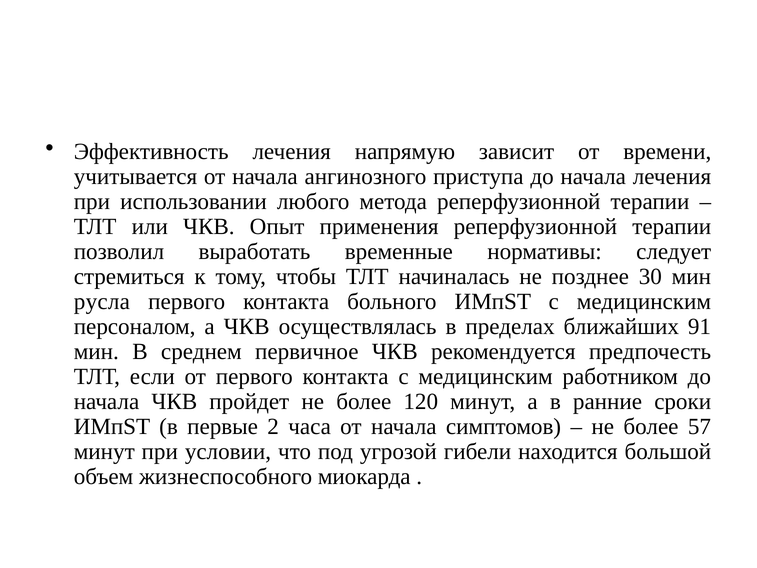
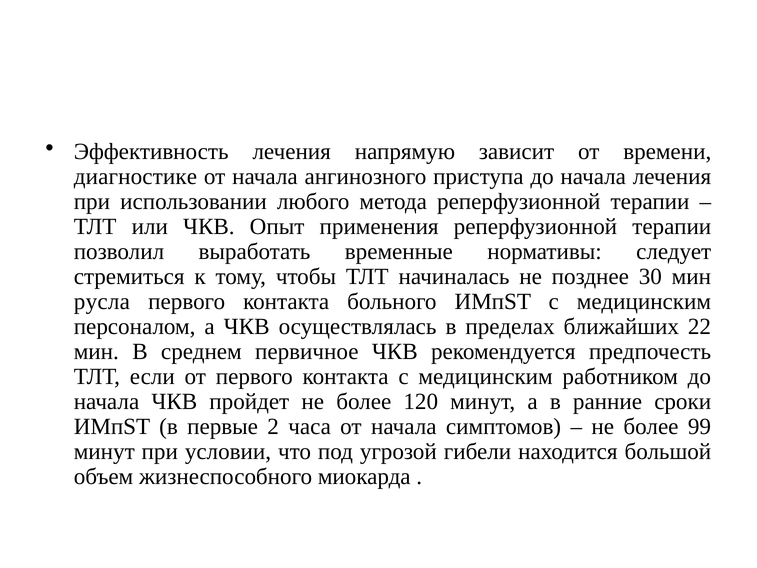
учитывается: учитывается -> диагностике (135, 177)
91: 91 -> 22 (700, 327)
57: 57 -> 99 (699, 426)
